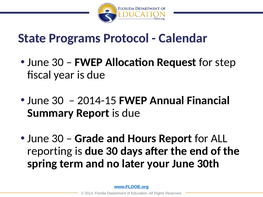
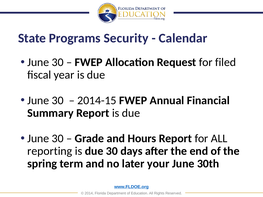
Protocol: Protocol -> Security (126, 38)
step: step -> filed (226, 62)
